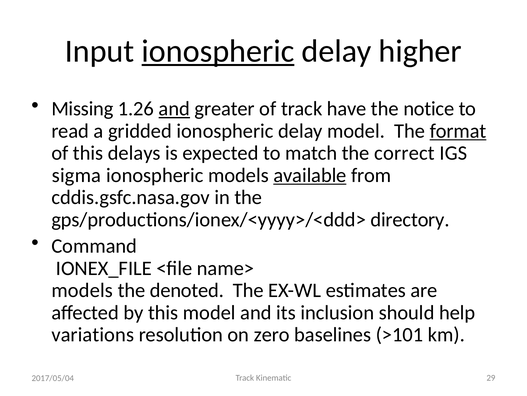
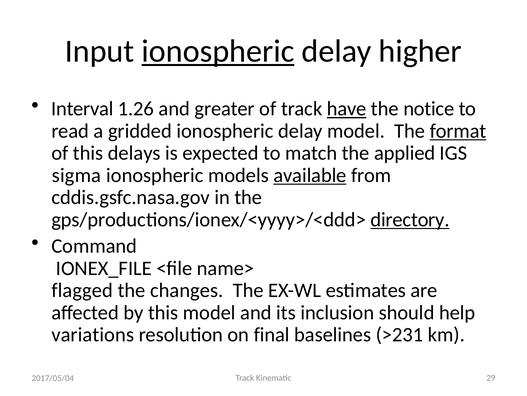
Missing: Missing -> Interval (82, 109)
and underline: present -> none (174, 109)
have underline: none -> present (347, 109)
correct: correct -> applied (405, 153)
directory underline: none -> present (410, 219)
models: models -> flagged (82, 290)
denoted: denoted -> changes (187, 290)
zero: zero -> final (272, 334)
>101: >101 -> >231 (400, 334)
